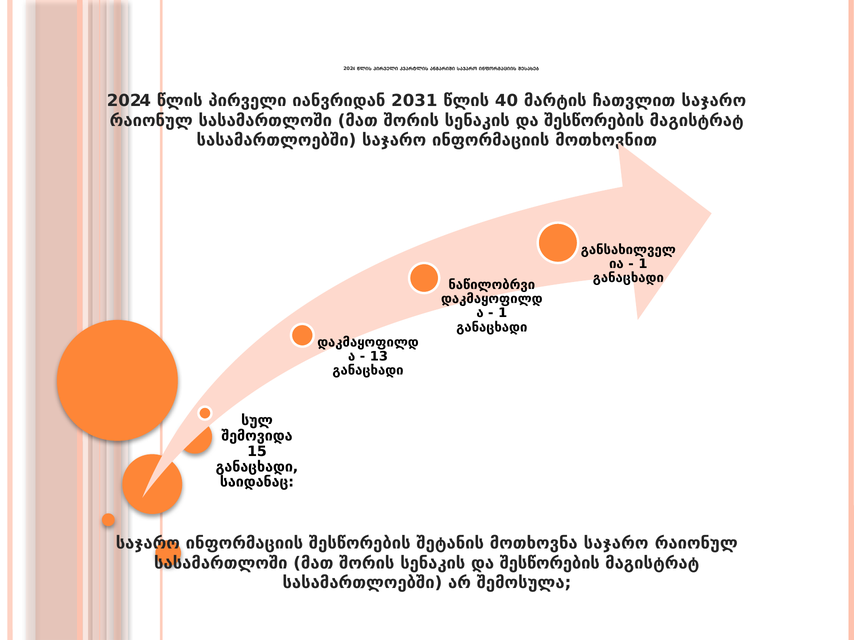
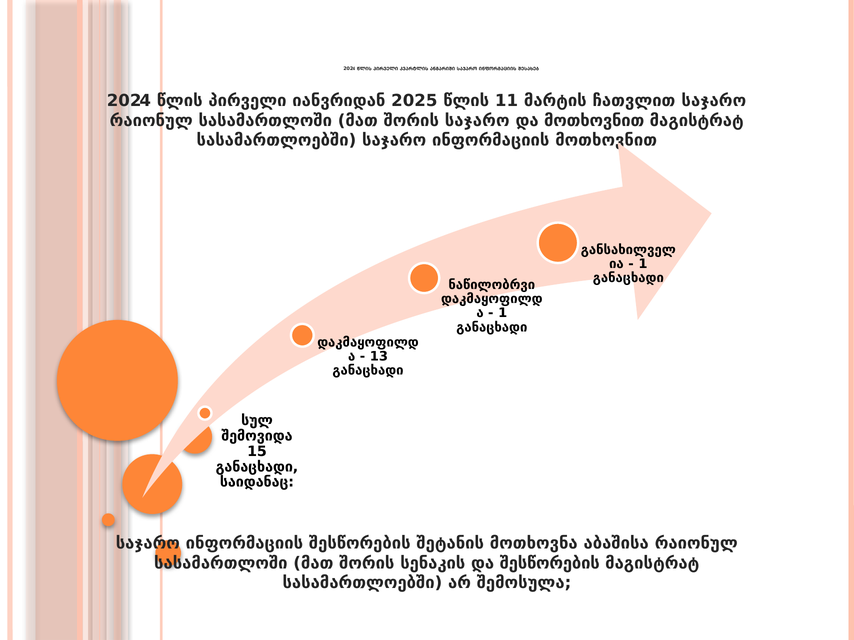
2031: 2031 -> 2025 (414, 101)
40: 40 -> 11 (506, 101)
სენაკის: სენაკის -> საჯარო (477, 121)
შესწორების: შესწორების -> მოთხოვნით (594, 121)
მოთხოვნა საჯარო: საჯარო -> აბაშისა (616, 544)
